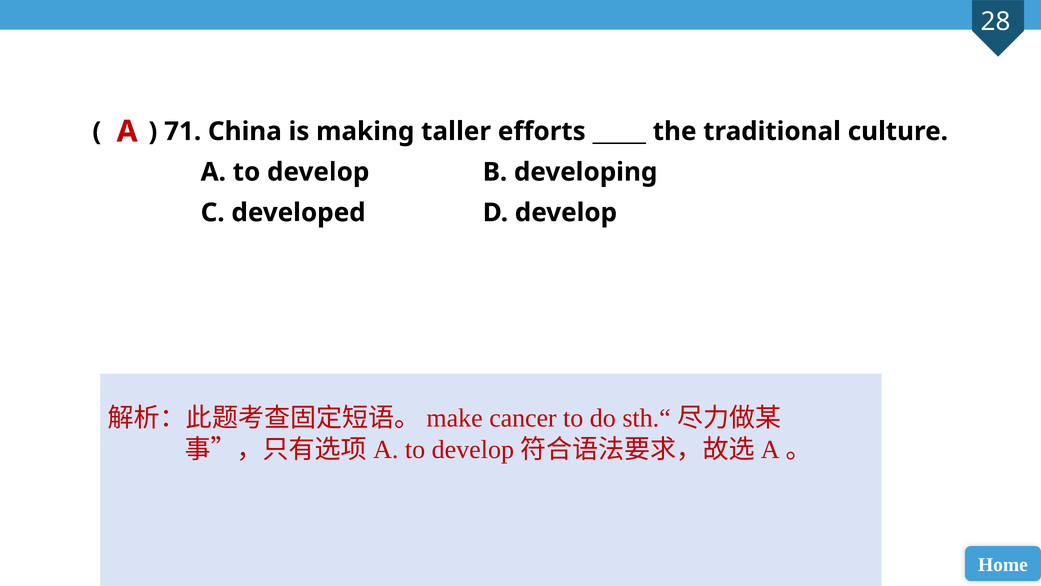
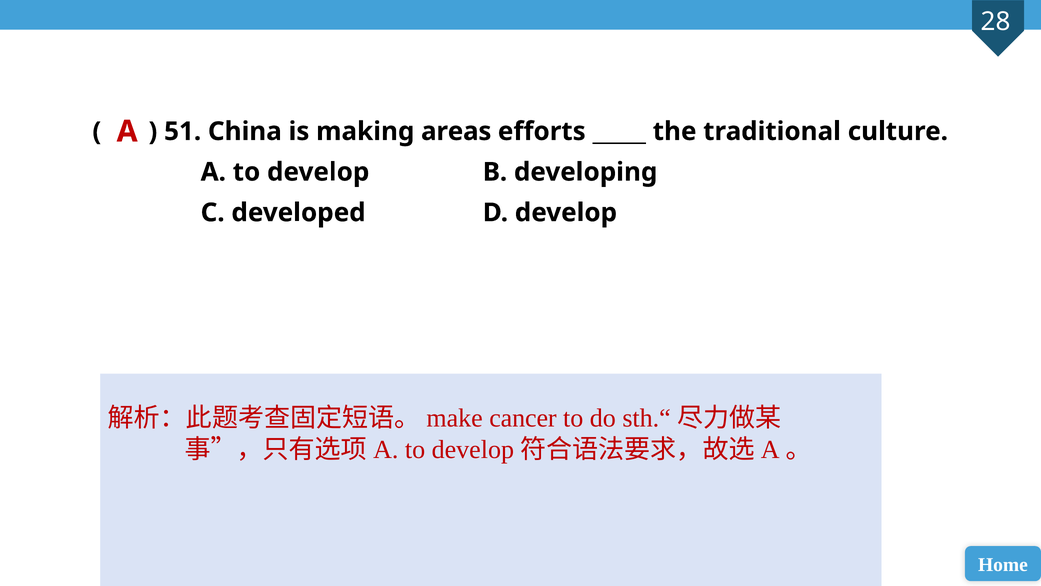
71: 71 -> 51 (183, 131)
taller: taller -> areas (456, 131)
